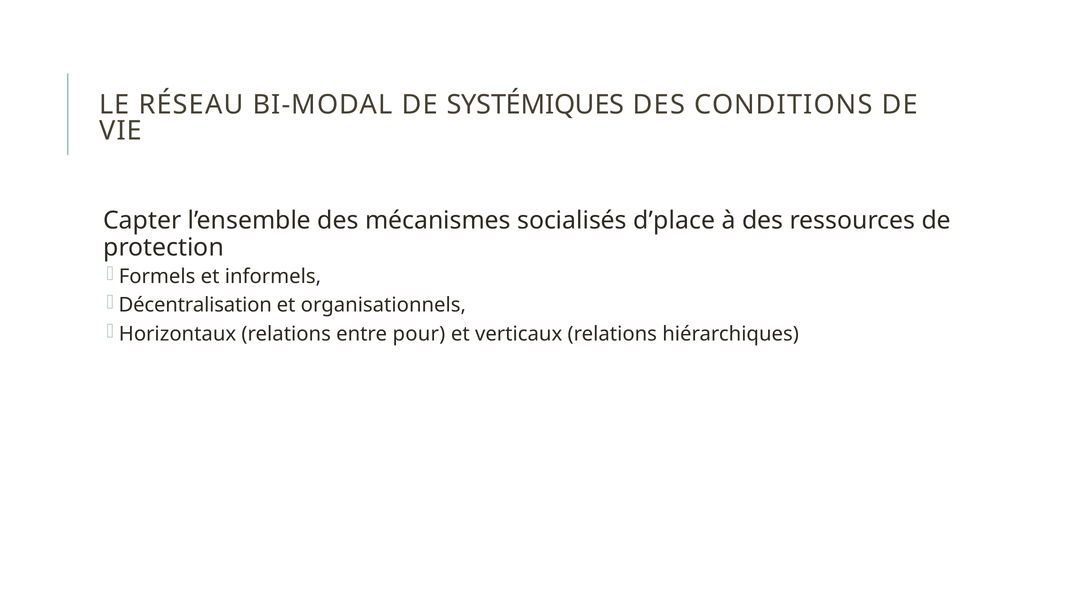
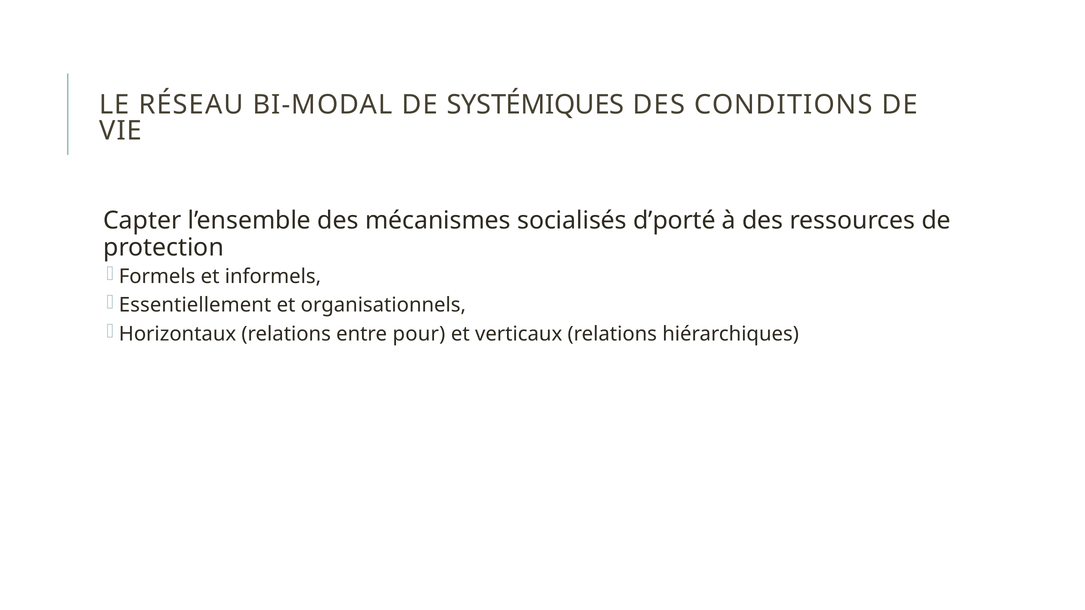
d’place: d’place -> d’porté (674, 221)
Décentralisation: Décentralisation -> Essentiellement (195, 305)
